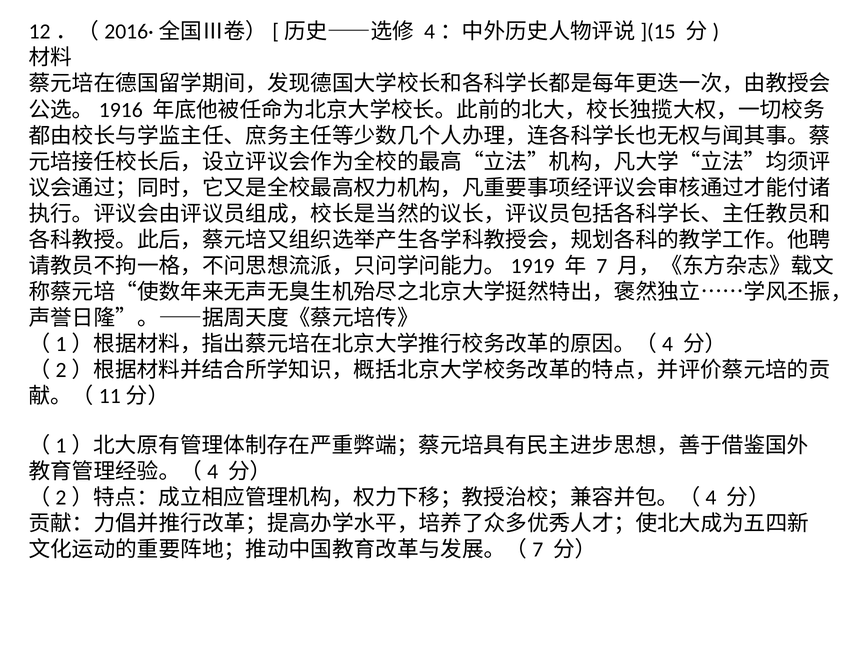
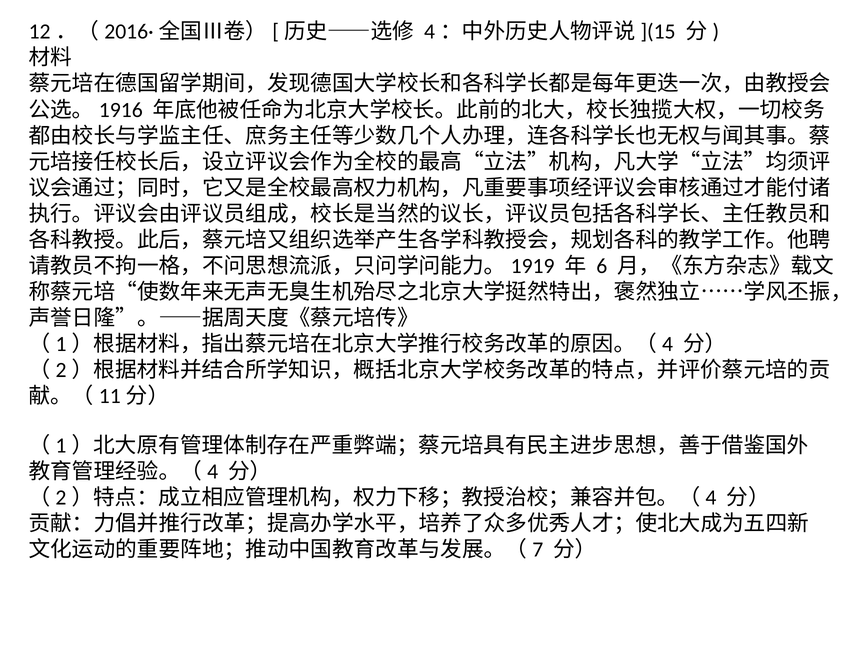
7: 7 -> 6 (602, 266)
